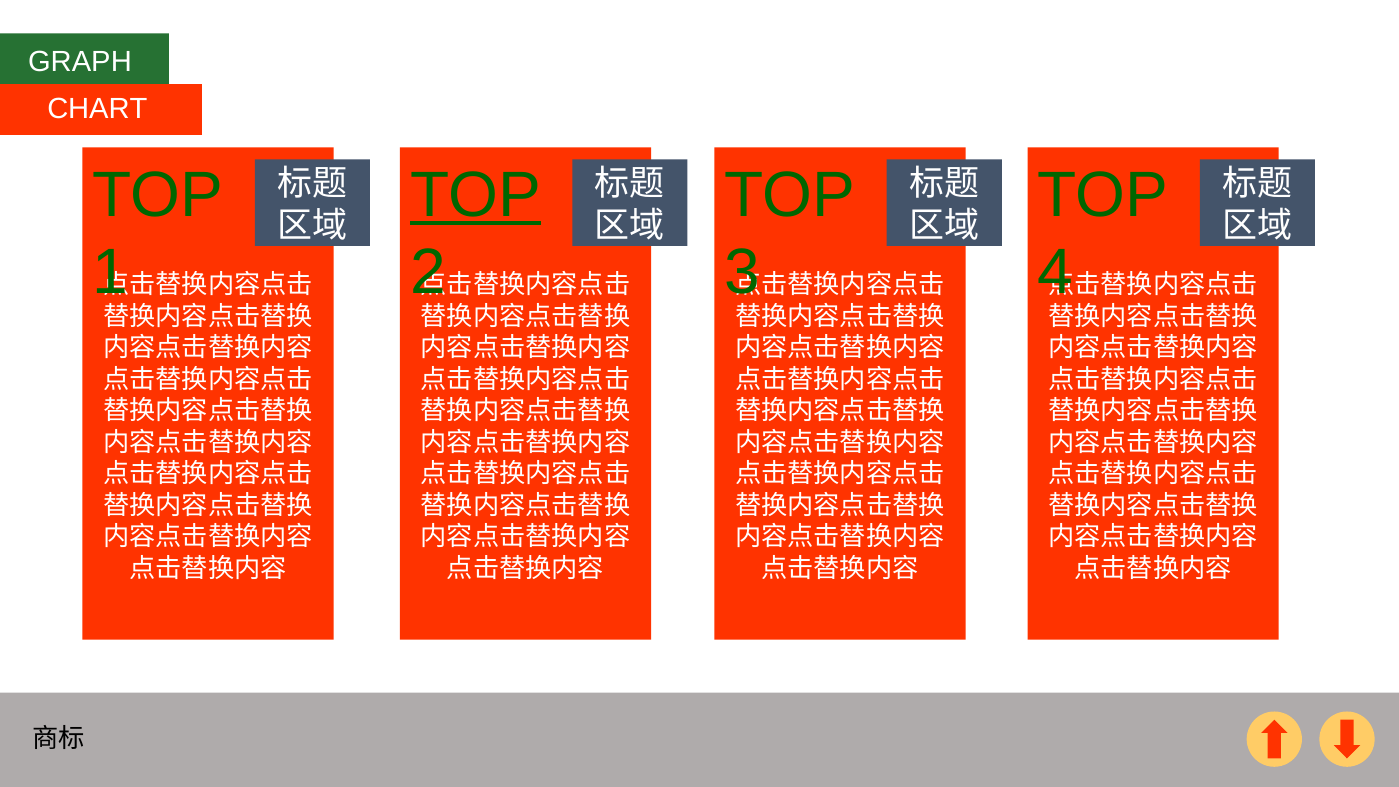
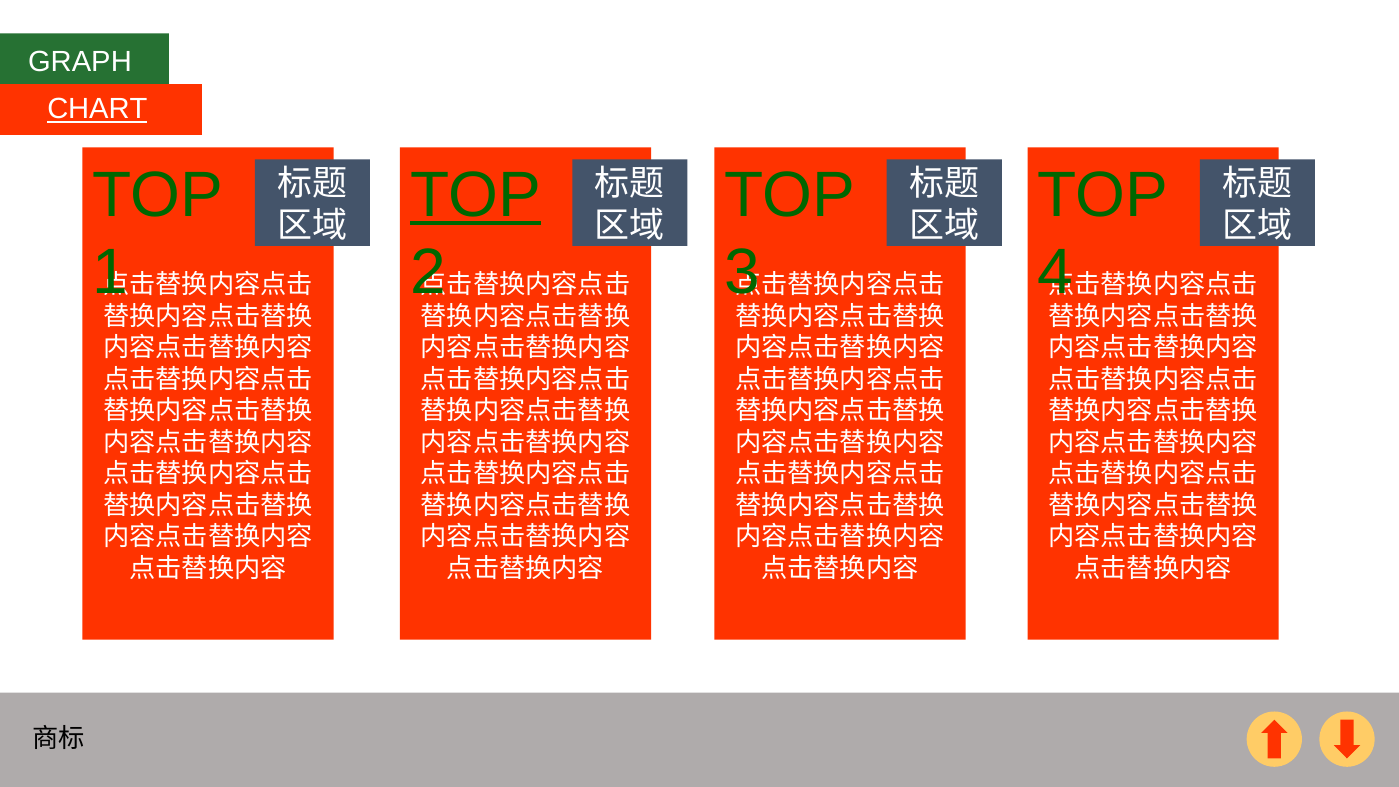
CHART underline: none -> present (97, 109)
